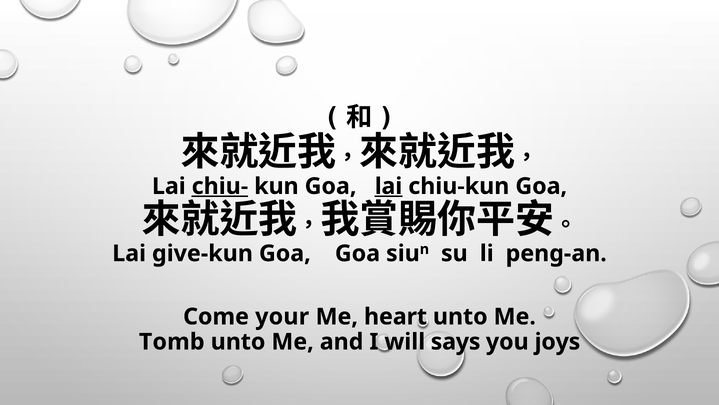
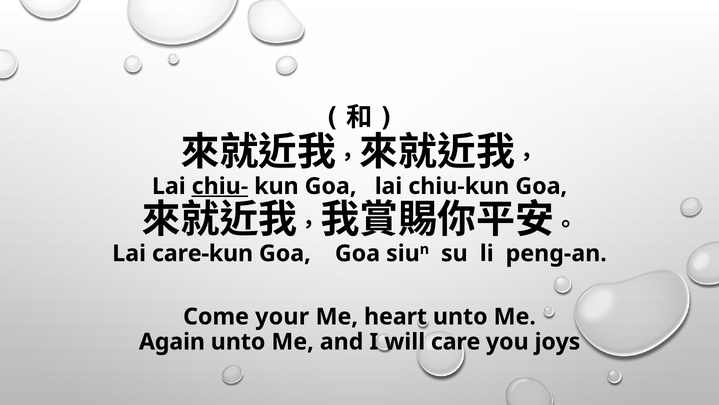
lai underline: present -> none (388, 186)
give-kun: give-kun -> care-kun (203, 253)
Tomb: Tomb -> Again (172, 341)
says: says -> care (456, 341)
